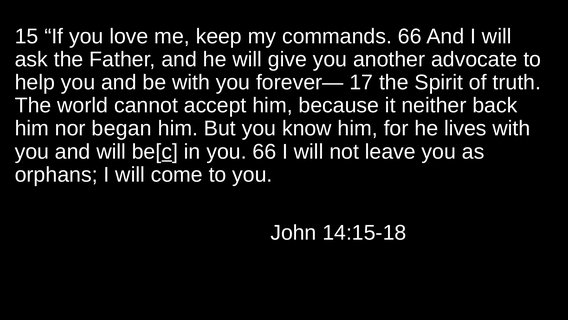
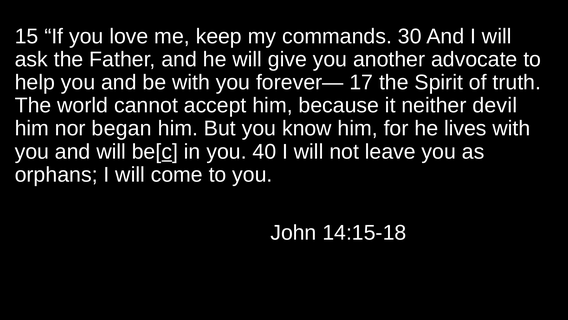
commands 66: 66 -> 30 (410, 36)
back: back -> devil (495, 105)
you 66: 66 -> 40 (264, 151)
